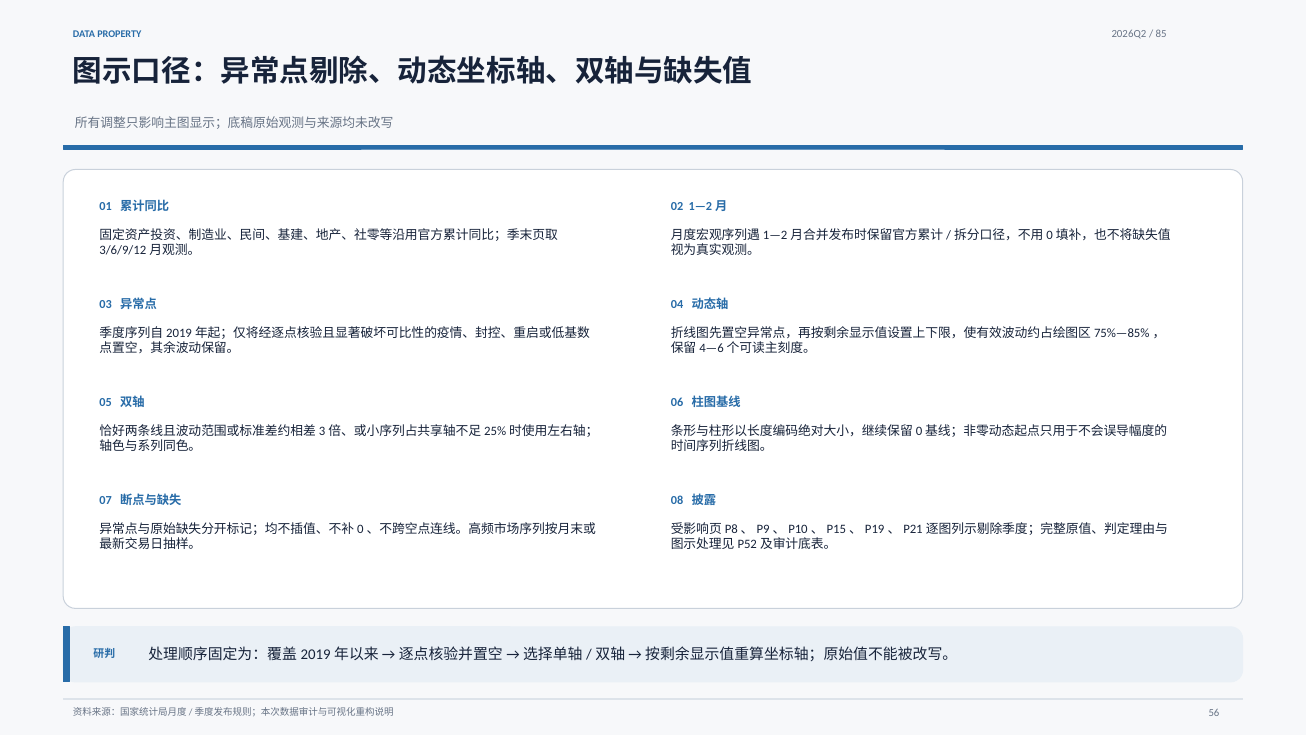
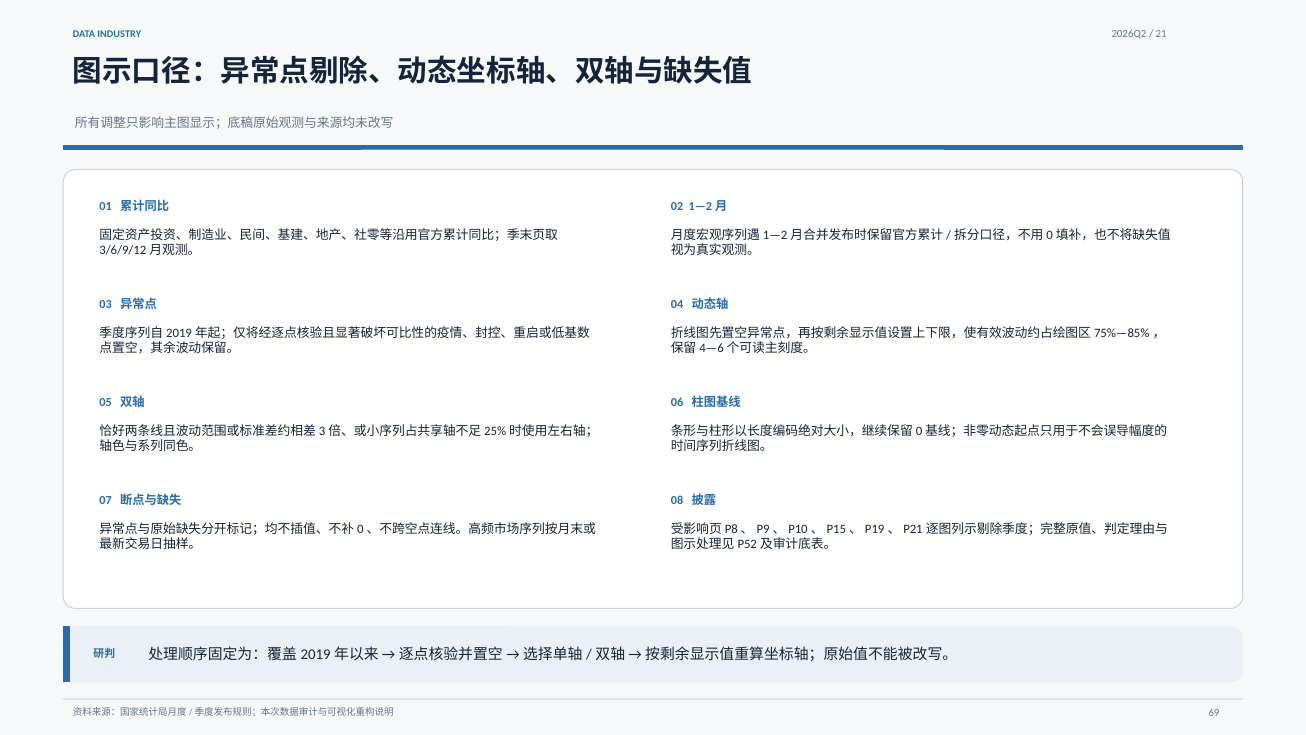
PROPERTY: PROPERTY -> INDUSTRY (119, 34)
85: 85 -> 21 (1161, 34)
56: 56 -> 69 (1214, 712)
